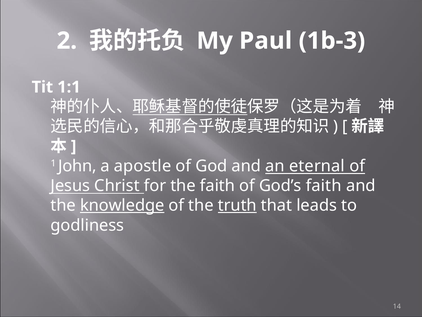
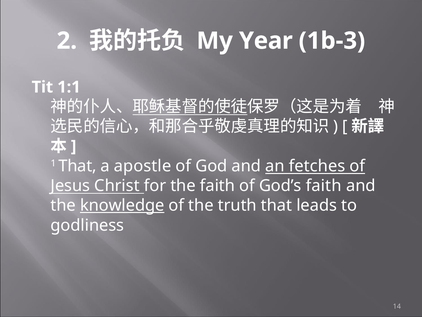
Paul: Paul -> Year (266, 41)
1 John: John -> That (77, 166)
eternal: eternal -> fetches (317, 166)
truth underline: present -> none (237, 205)
